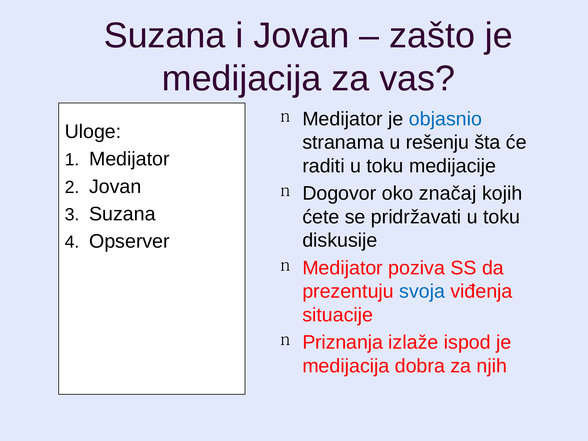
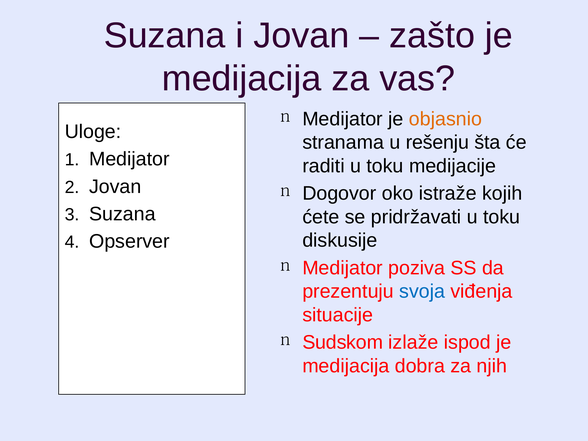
objasnio colour: blue -> orange (445, 119)
značaj: značaj -> istraže (448, 193)
Priznanja: Priznanja -> Sudskom (343, 342)
